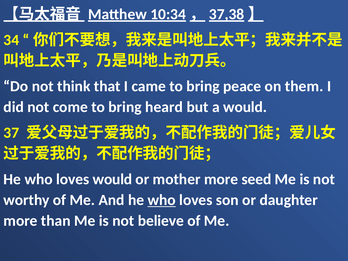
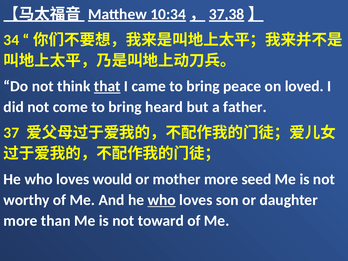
that underline: none -> present (107, 86)
them: them -> loved (304, 86)
a would: would -> father (245, 107)
believe: believe -> toward (161, 221)
